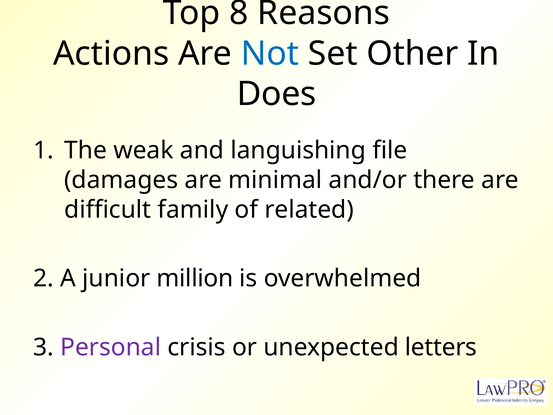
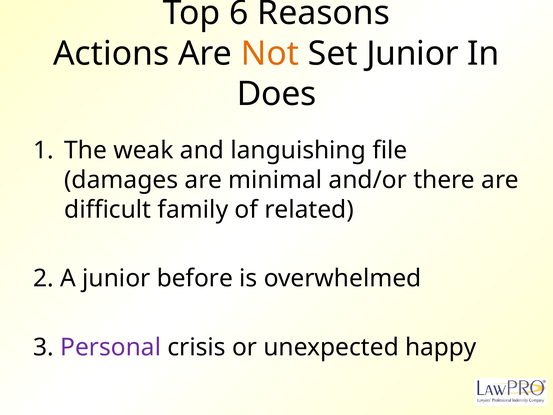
8: 8 -> 6 (239, 13)
Not colour: blue -> orange (270, 54)
Set Other: Other -> Junior (413, 54)
million: million -> before (195, 278)
letters: letters -> happy (441, 347)
